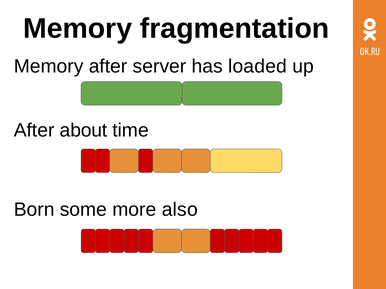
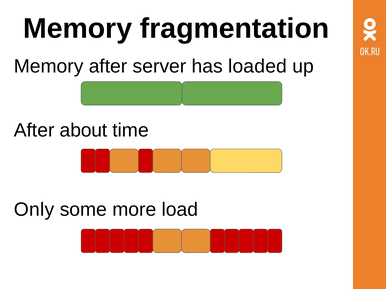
Born: Born -> Only (34, 210)
also: also -> load (180, 210)
